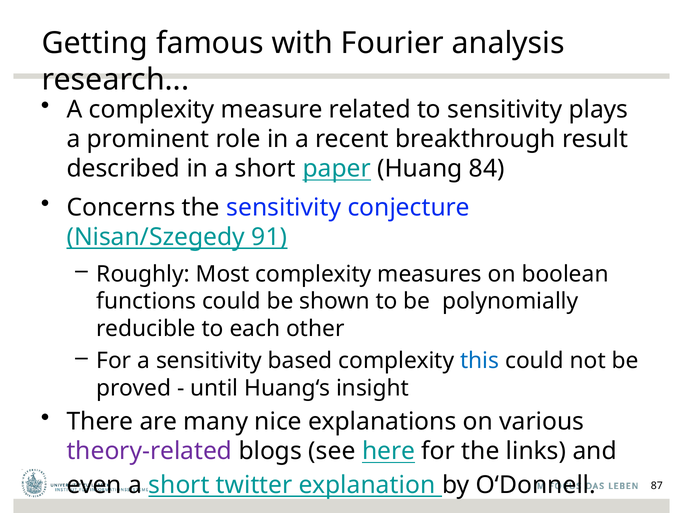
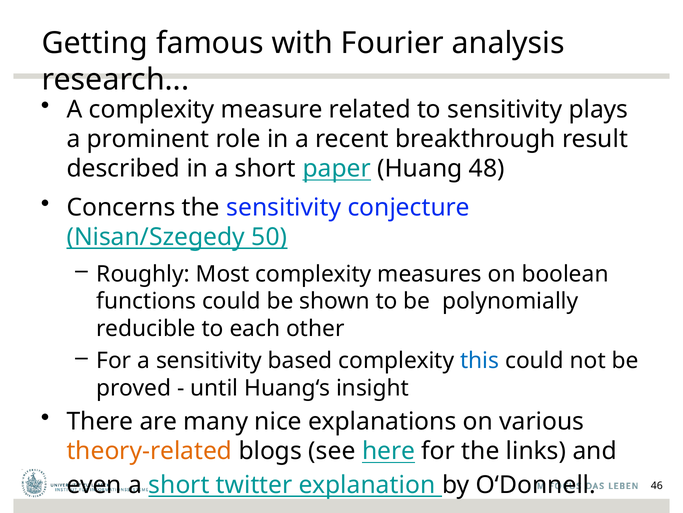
84: 84 -> 48 (487, 169)
91: 91 -> 50 (269, 237)
theory-related colour: purple -> orange (149, 451)
87: 87 -> 46 (657, 485)
